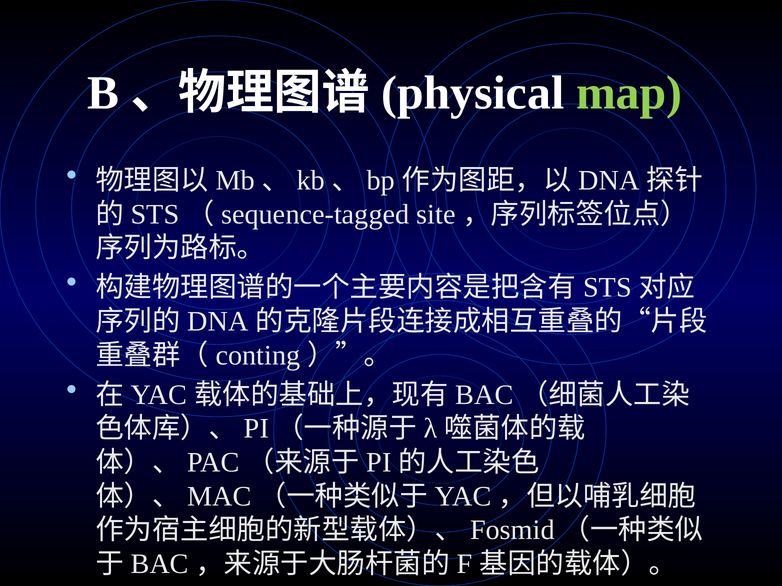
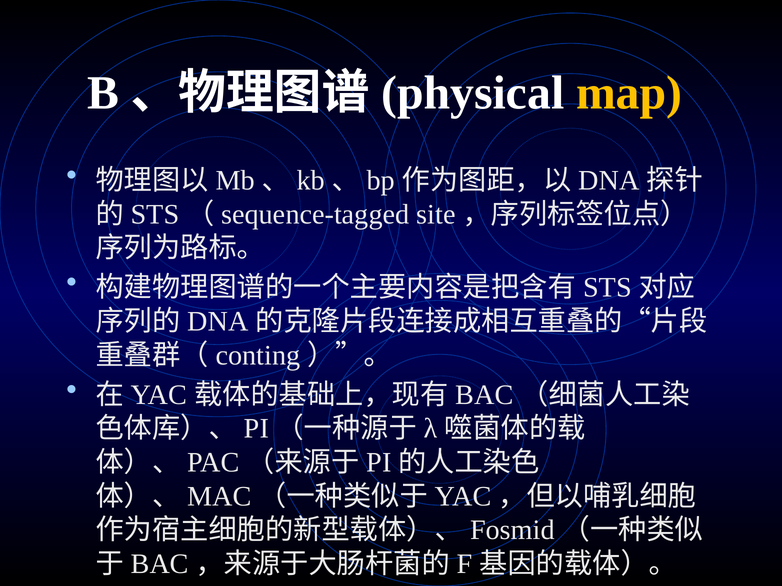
map colour: light green -> yellow (629, 93)
